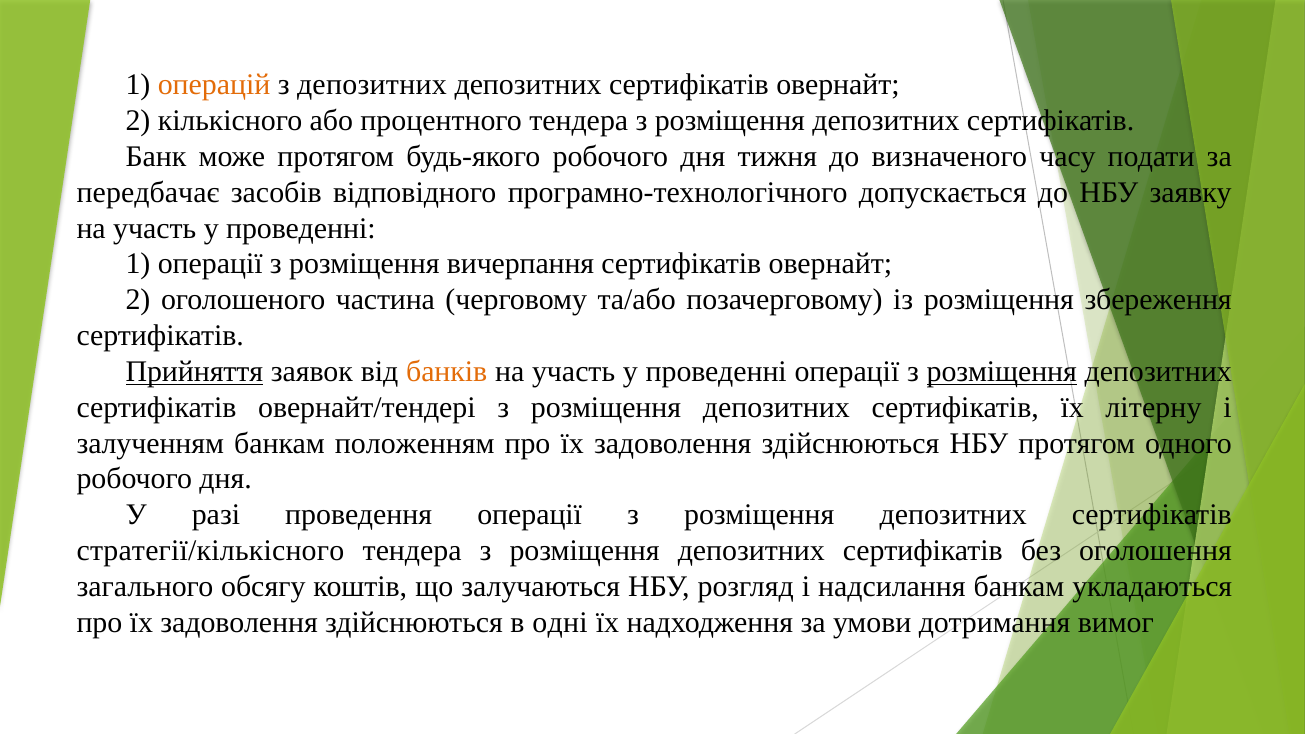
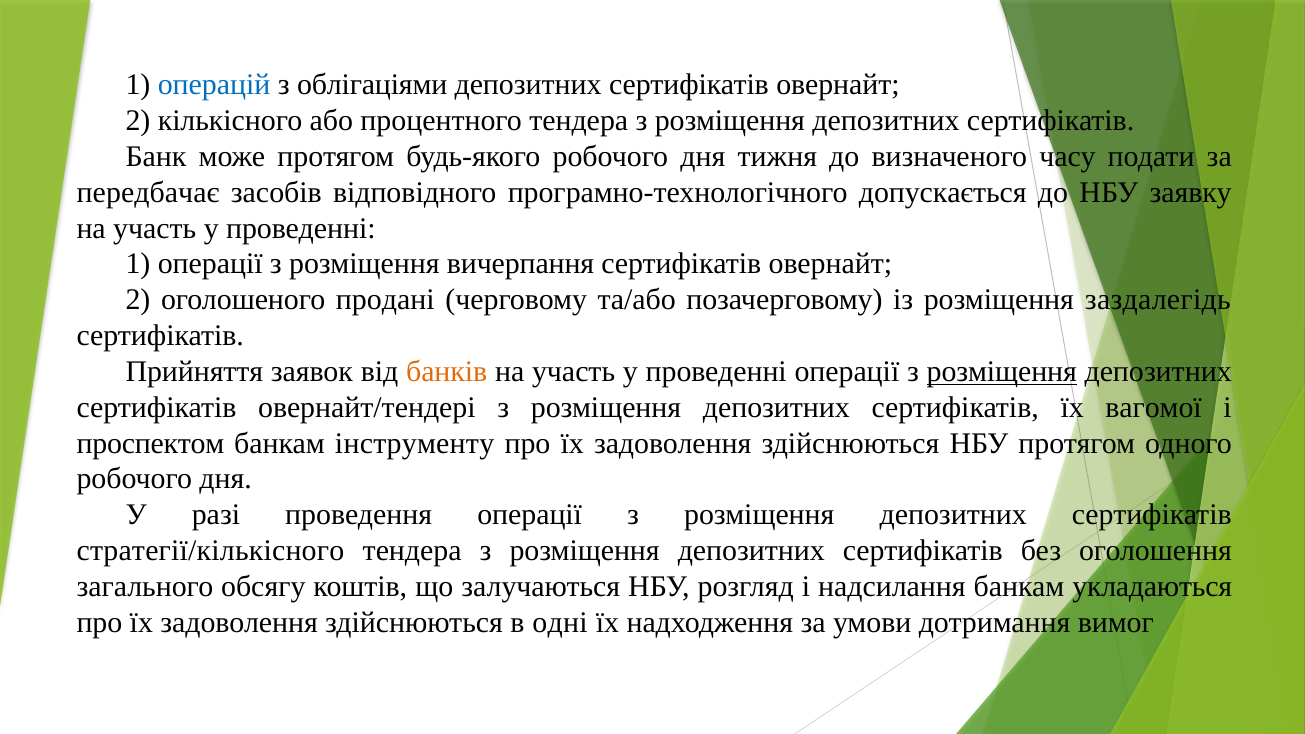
операцій colour: orange -> blue (214, 85)
з депозитних: депозитних -> облігаціями (372, 85)
частина: частина -> продані (385, 300)
збереження: збереження -> заздалегідь (1158, 300)
Прийняття underline: present -> none (194, 372)
літерну: літерну -> вагомої (1154, 407)
залученням: залученням -> проспектом (150, 443)
положенням: положенням -> інструменту (415, 443)
